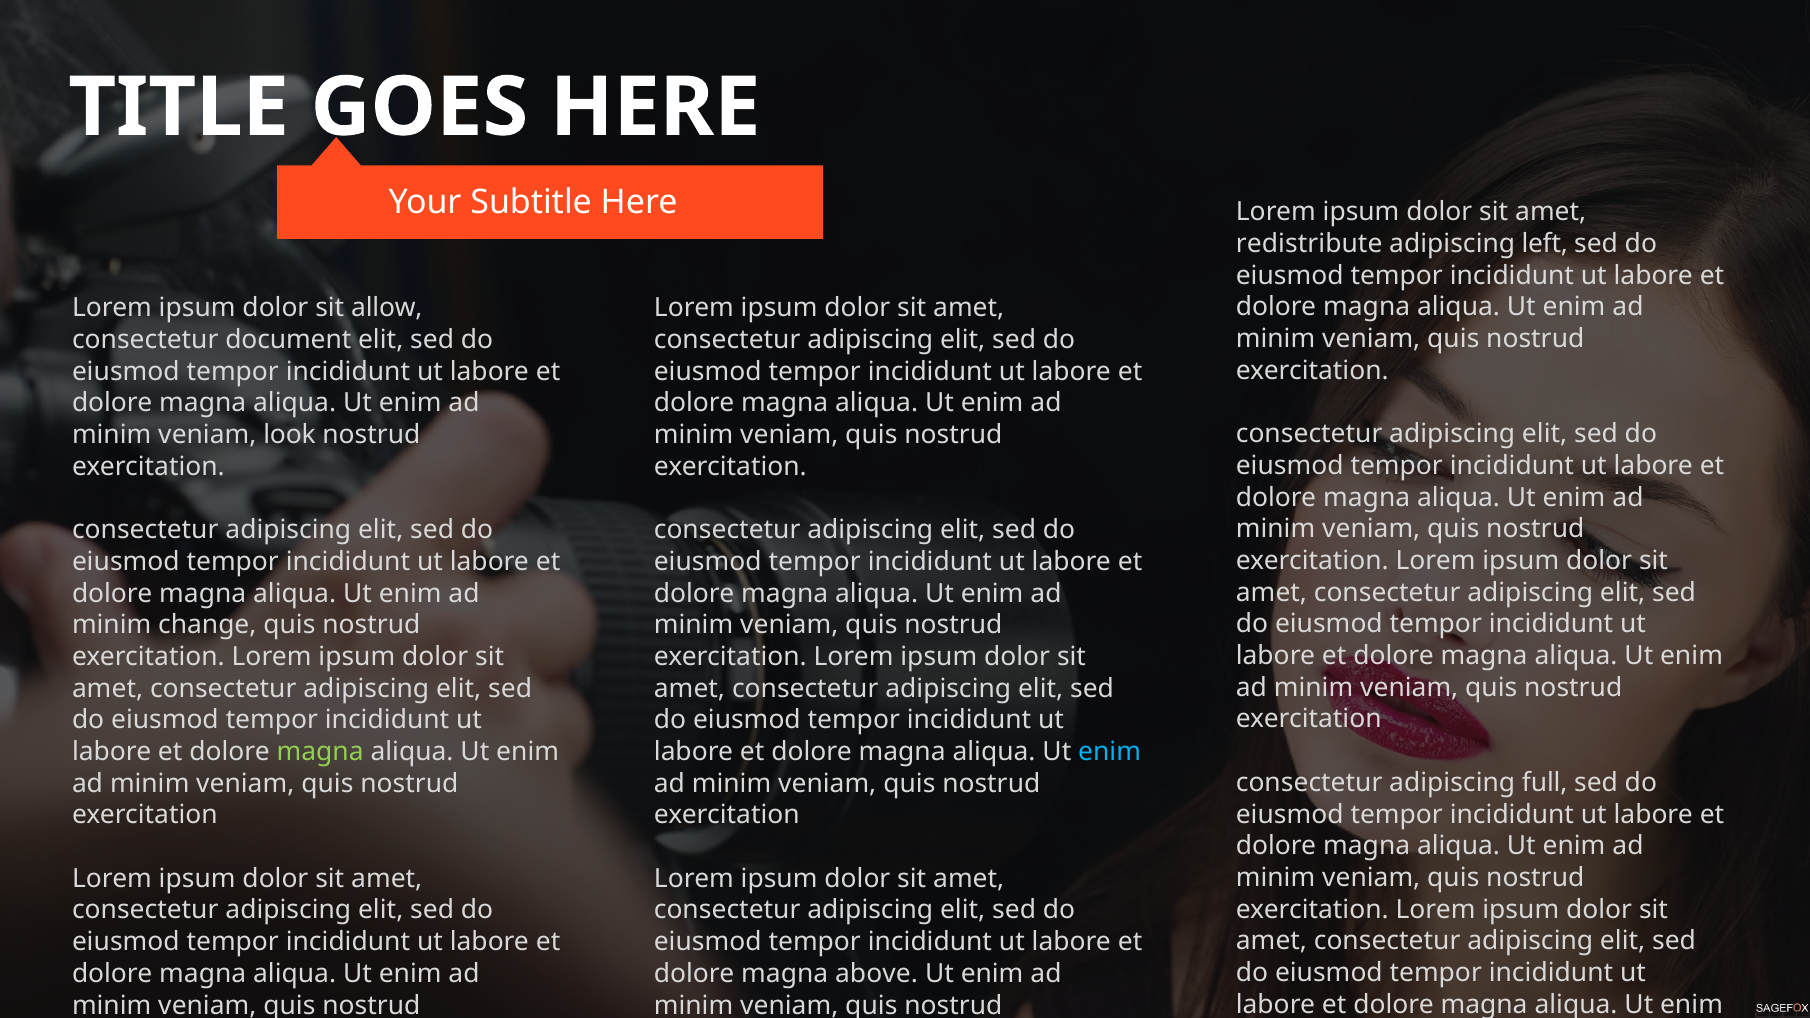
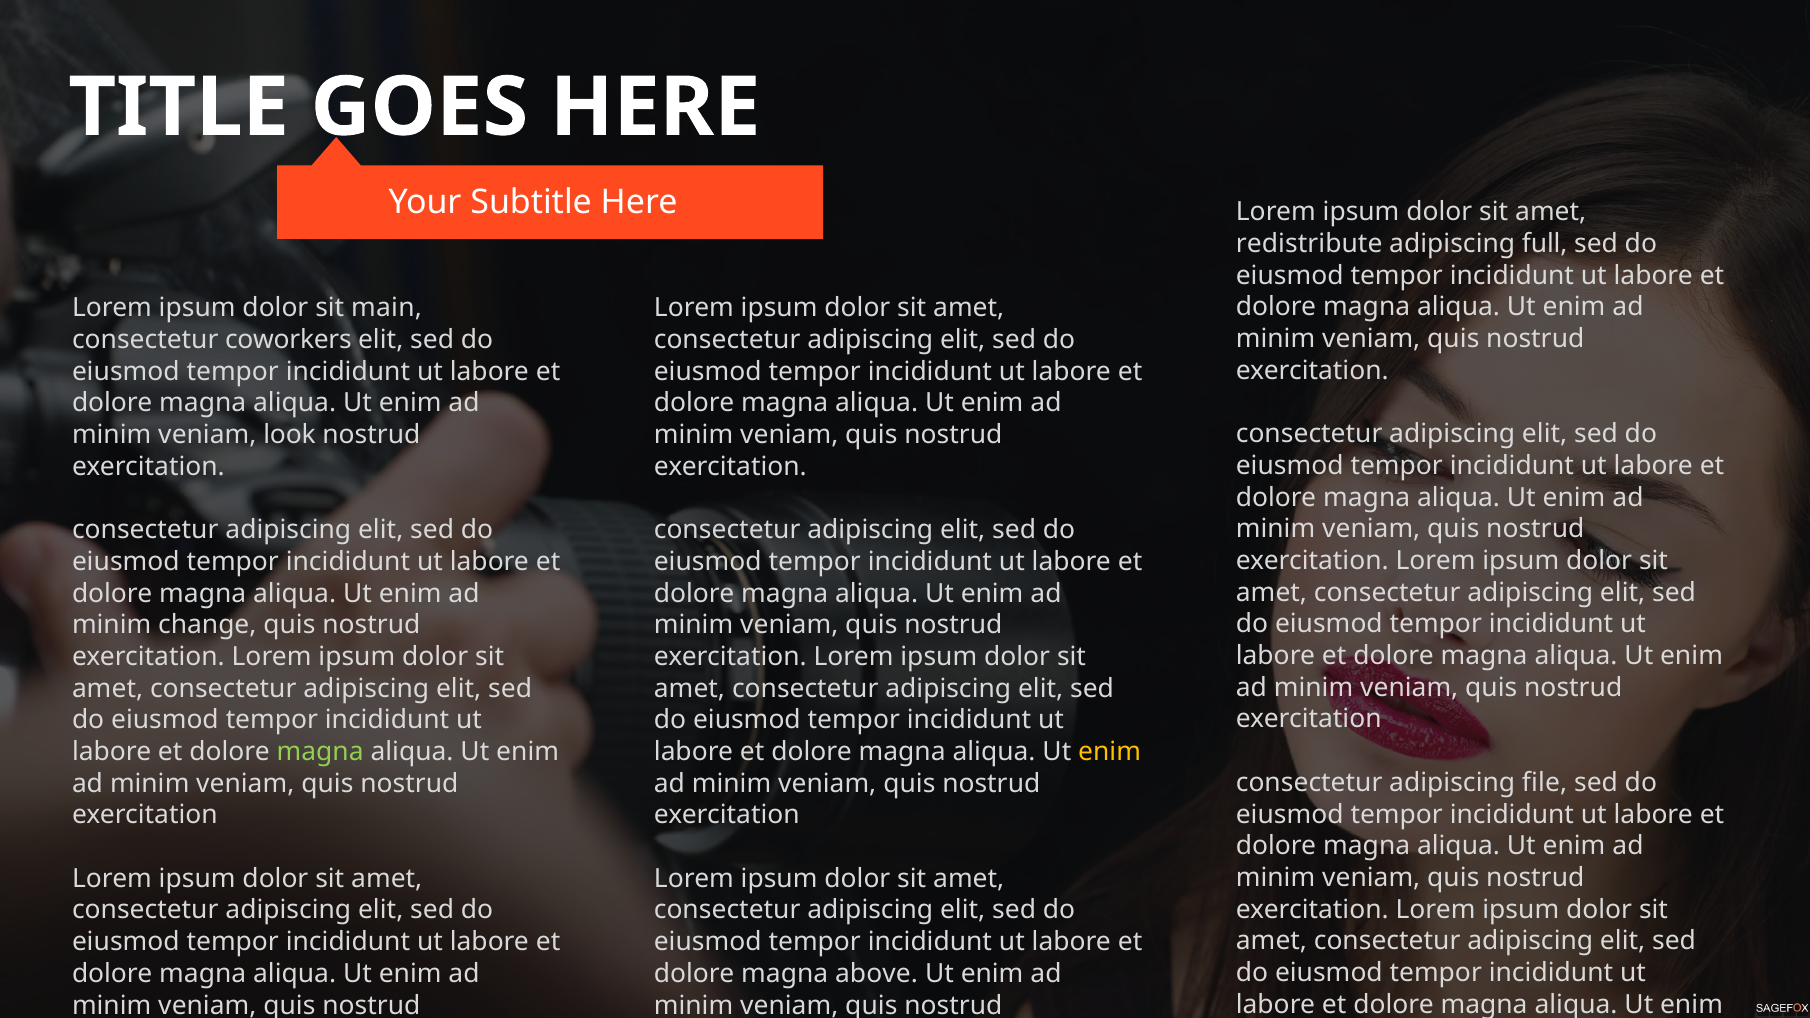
left: left -> full (1545, 244)
allow: allow -> main (387, 308)
document: document -> coworkers (288, 340)
enim colour: light blue -> yellow (1110, 752)
full: full -> file (1545, 783)
